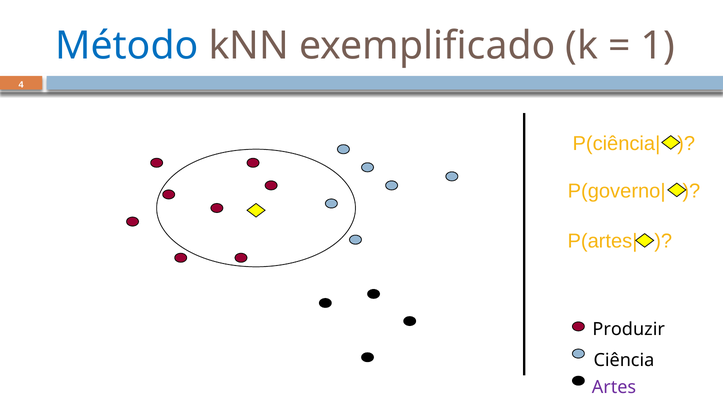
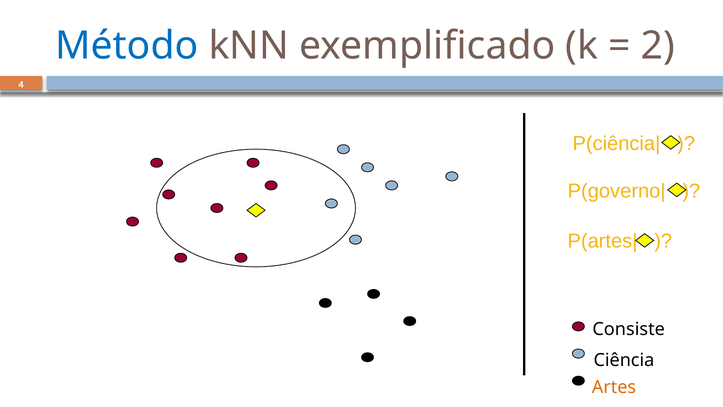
1: 1 -> 2 (658, 46)
Produzir: Produzir -> Consiste (629, 329)
Artes colour: purple -> orange (614, 387)
